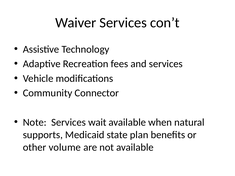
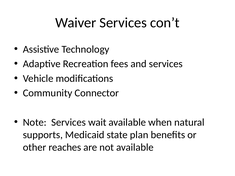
volume: volume -> reaches (65, 148)
